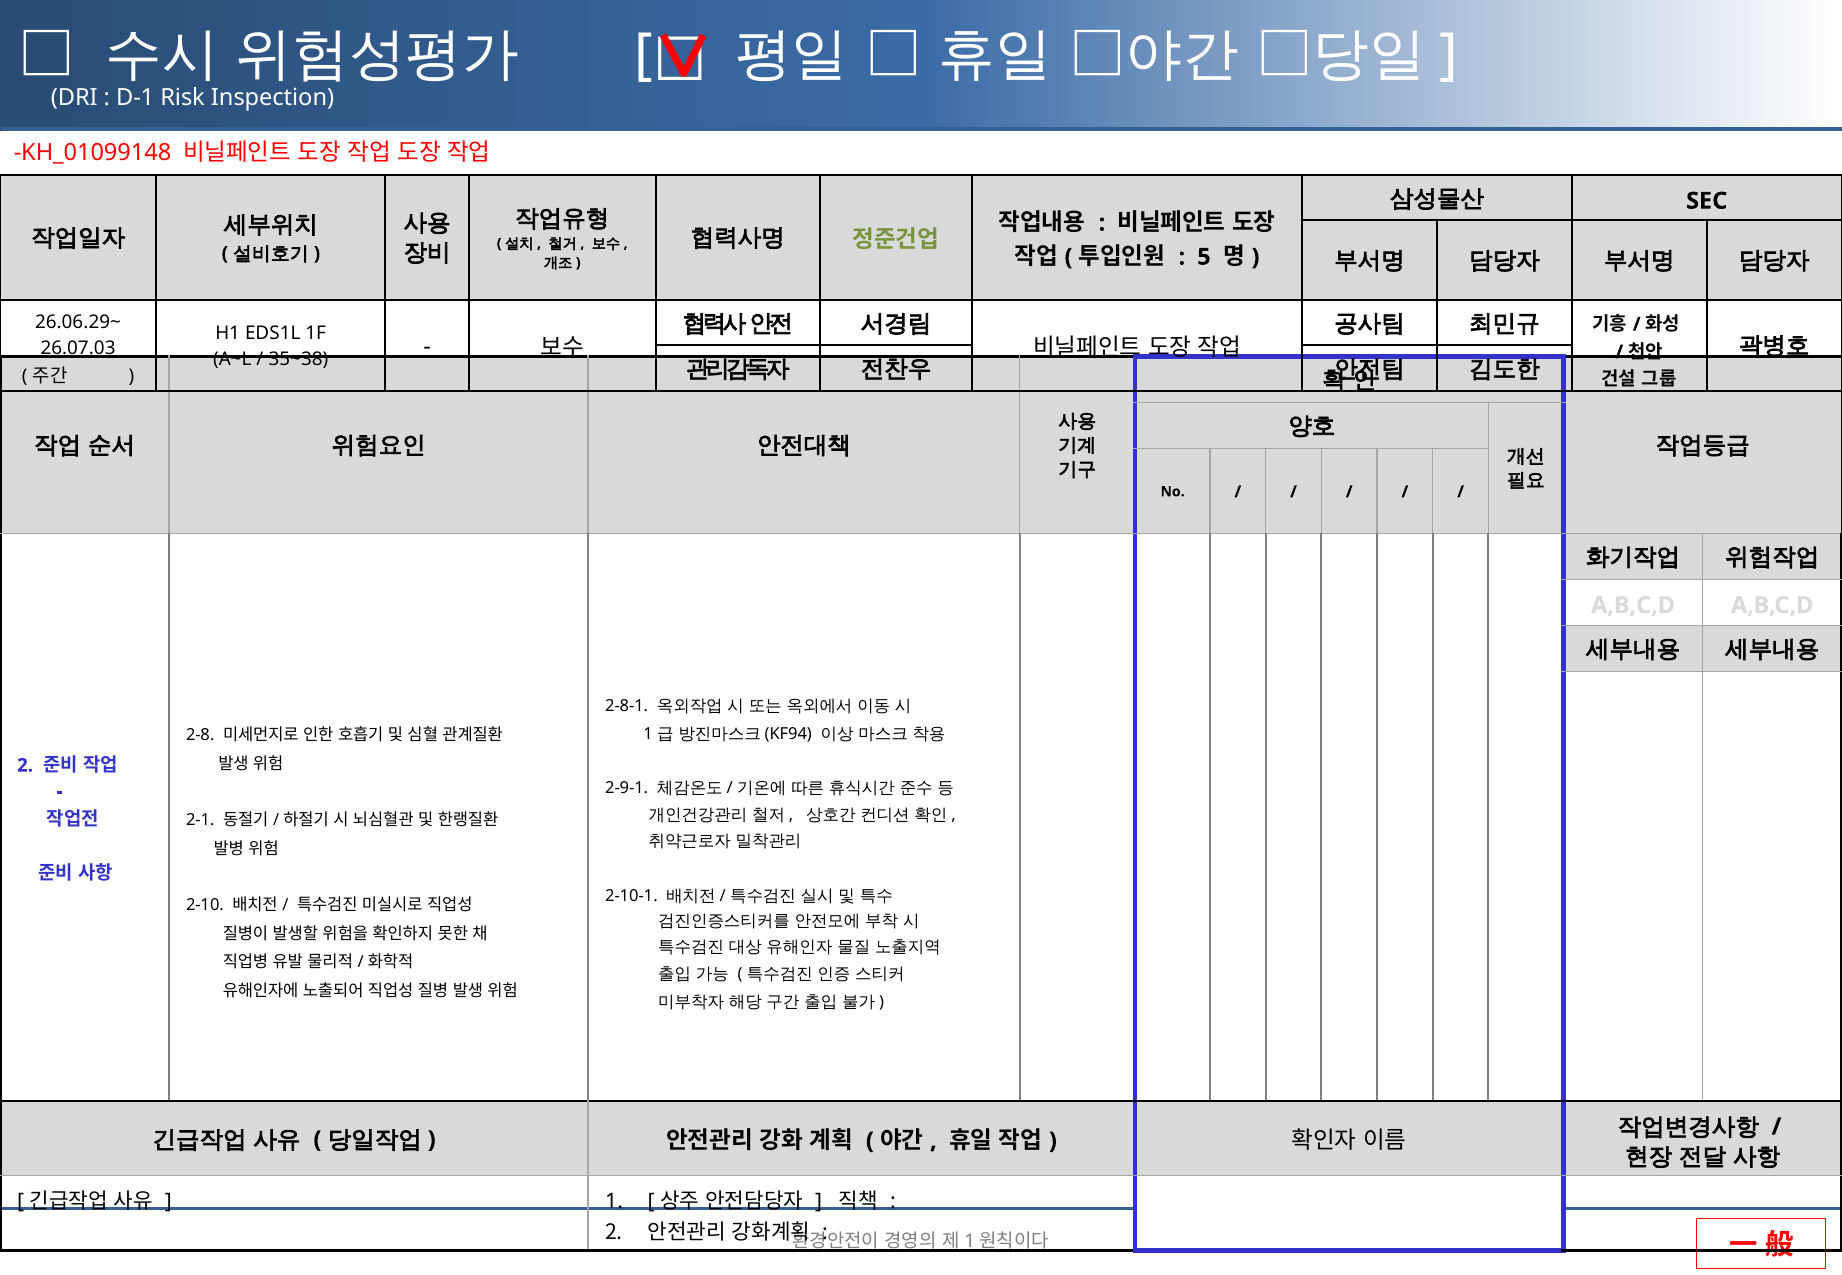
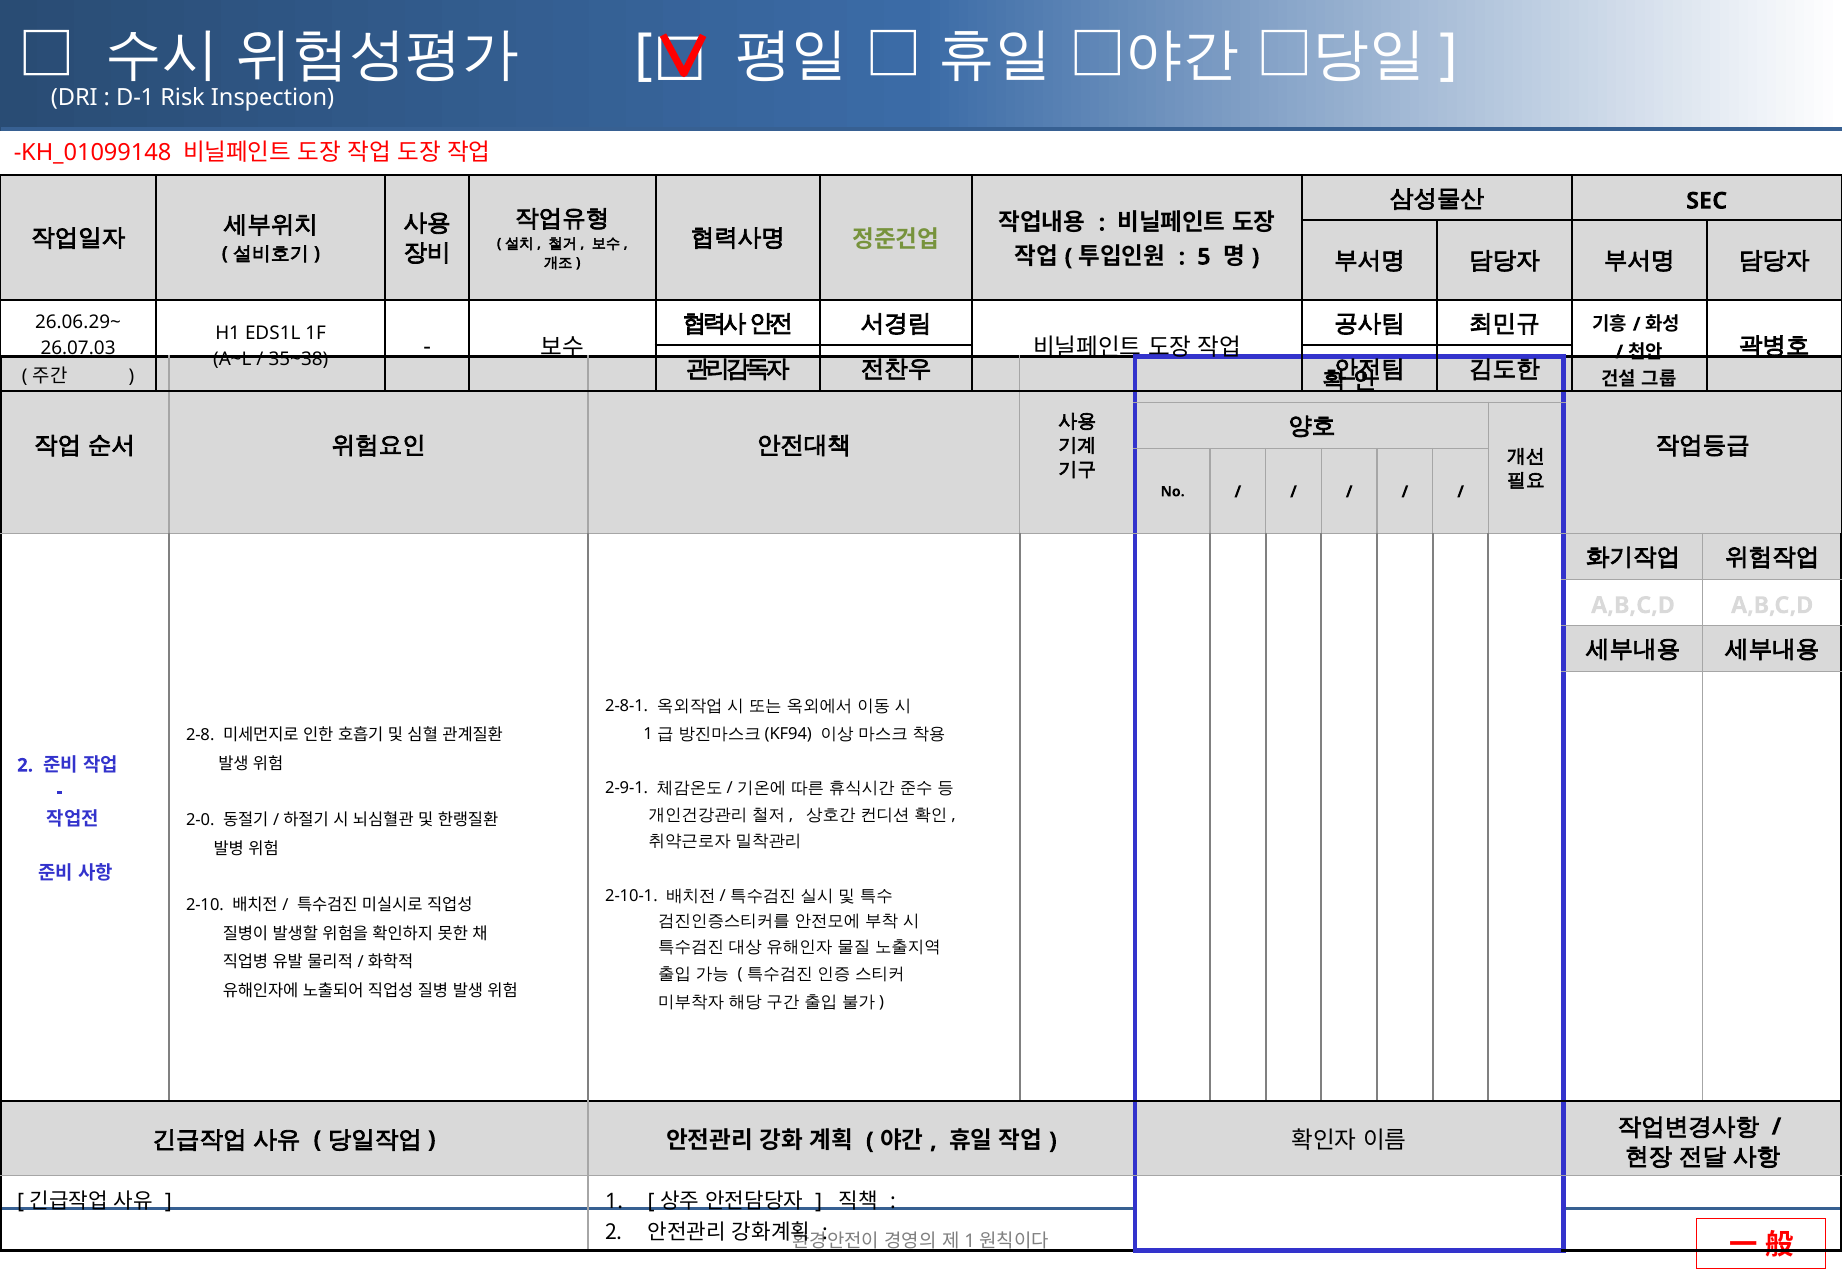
2-1: 2-1 -> 2-0 (200, 820)
